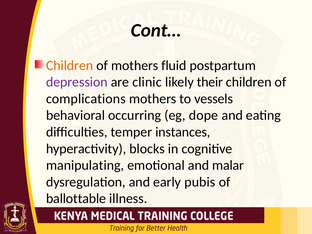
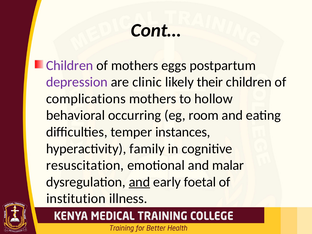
Children colour: orange -> purple (70, 65)
fluid: fluid -> eggs (174, 65)
vessels: vessels -> hollow (214, 99)
dope: dope -> room (204, 115)
blocks: blocks -> family (147, 149)
manipulating: manipulating -> resuscitation (85, 165)
and underline: none -> present (139, 182)
pubis: pubis -> foetal (200, 182)
ballottable: ballottable -> institution (76, 199)
